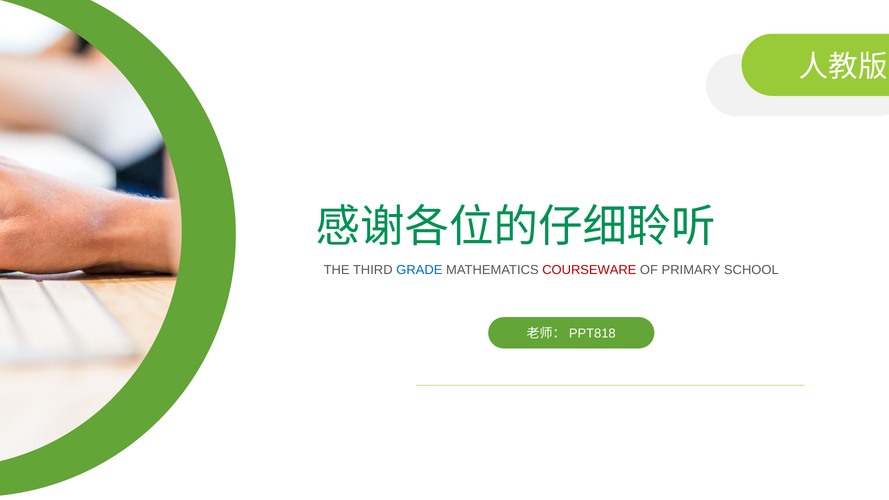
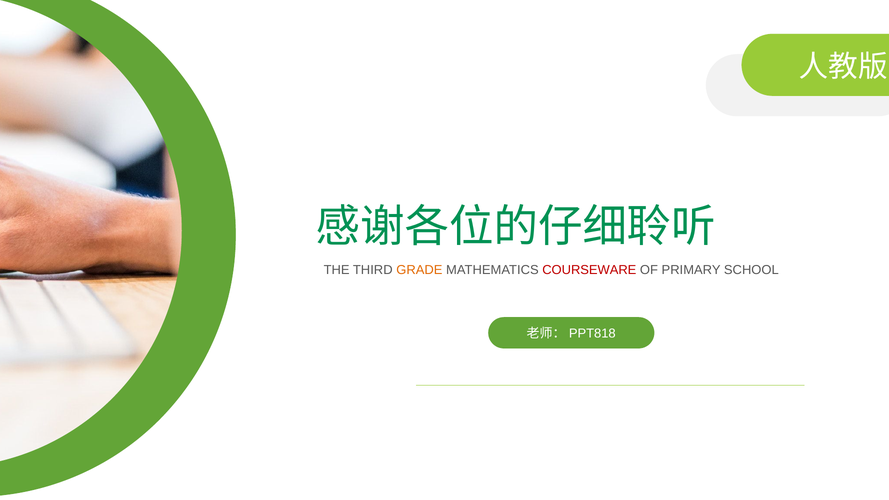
GRADE colour: blue -> orange (419, 270)
